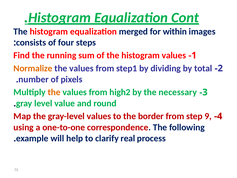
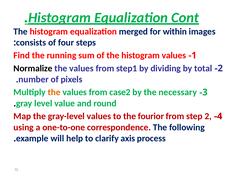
Normalize colour: orange -> black (33, 68)
high2: high2 -> case2 (120, 92)
border: border -> fourior (151, 116)
step 9: 9 -> 2 (208, 116)
real: real -> axis (128, 138)
